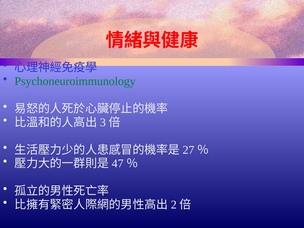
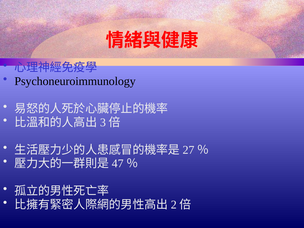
Psychoneuroimmunology colour: green -> black (75, 81)
